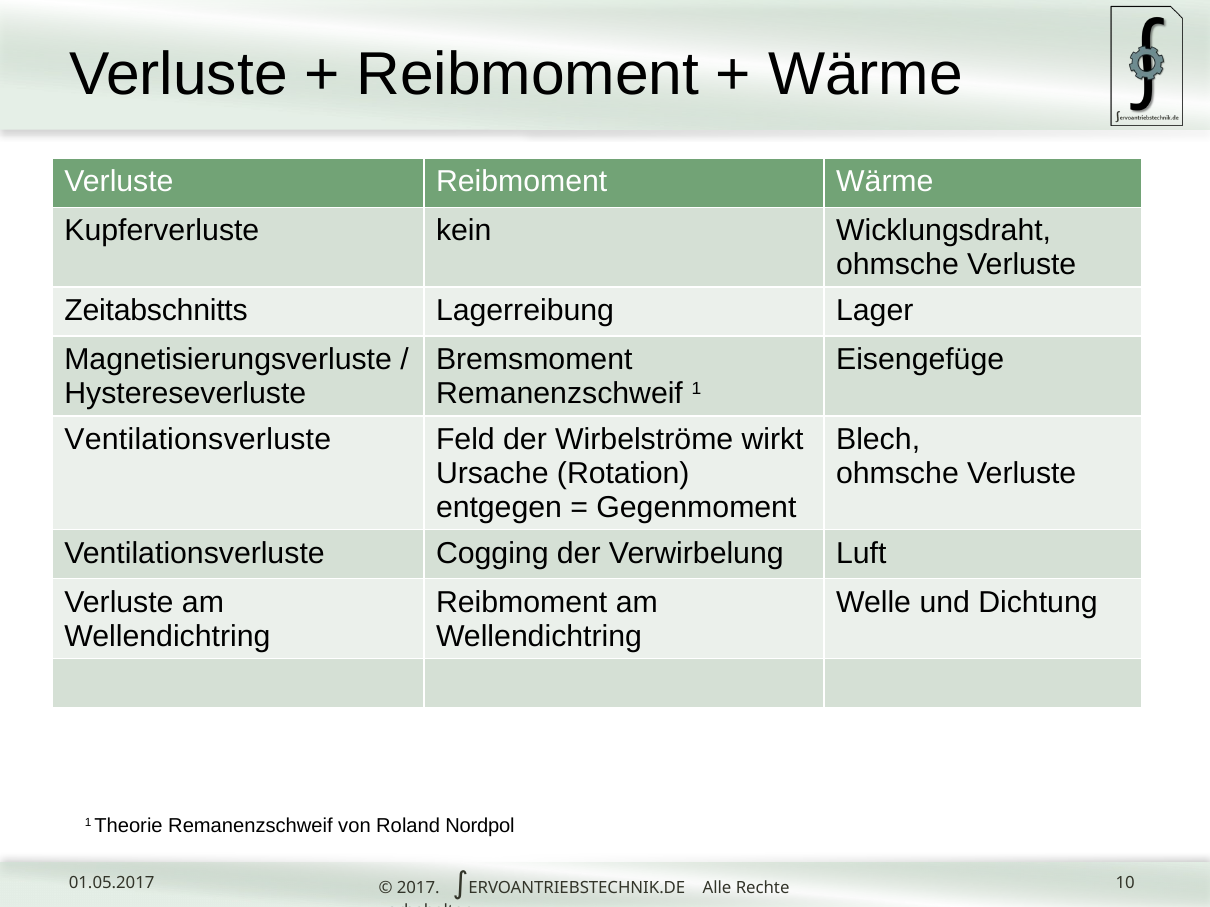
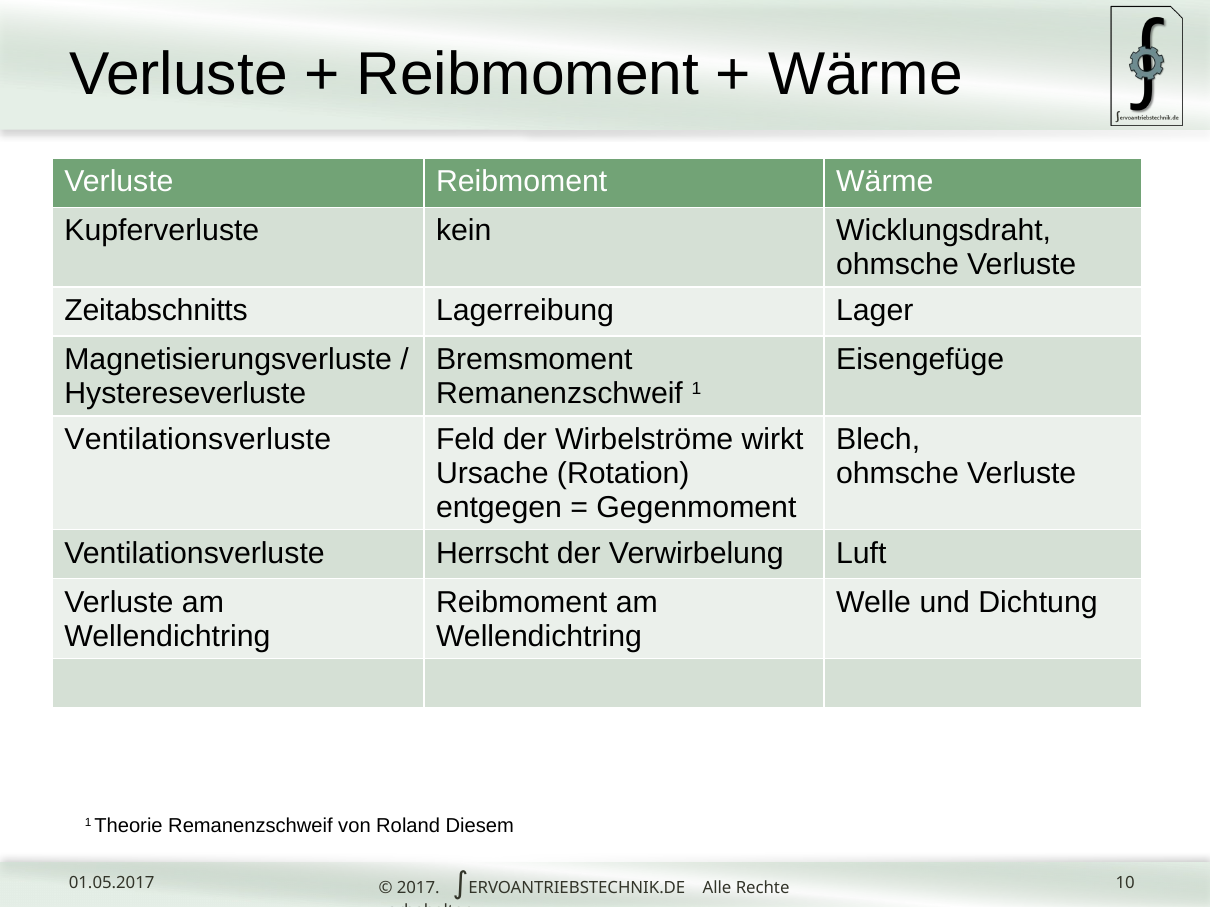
Cogging: Cogging -> Herrscht (492, 554)
Nordpol: Nordpol -> Diesem (480, 826)
